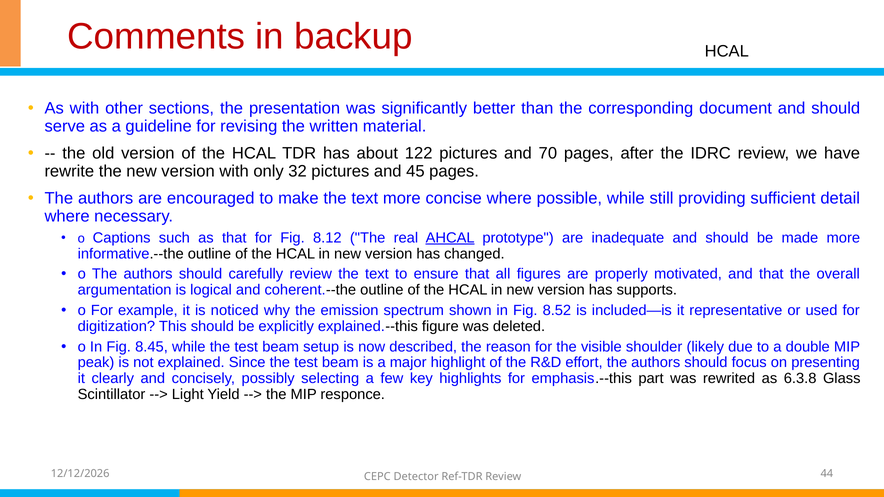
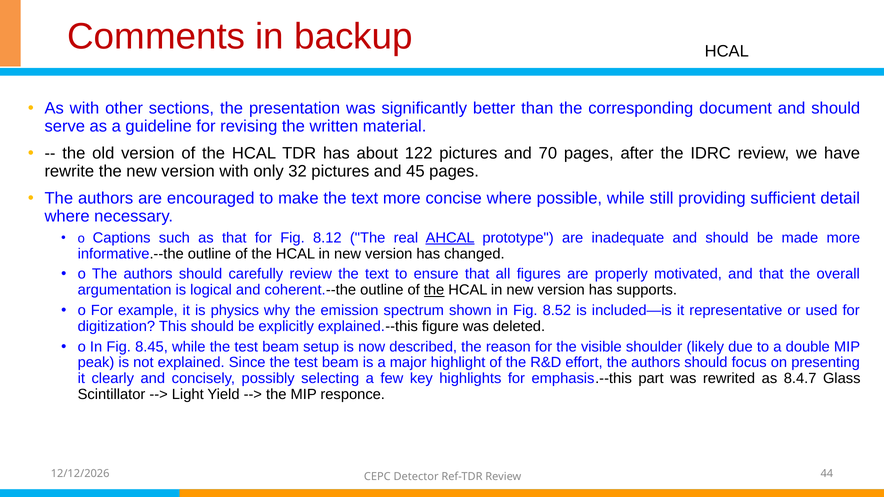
the underline: none -> present (434, 290)
noticed: noticed -> physics (235, 311)
6.3.8: 6.3.8 -> 8.4.7 (800, 379)
